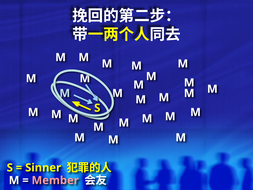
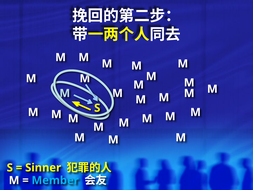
Member colour: pink -> light blue (55, 180)
